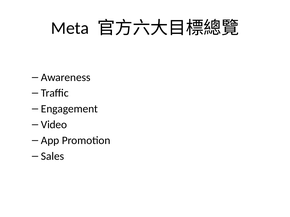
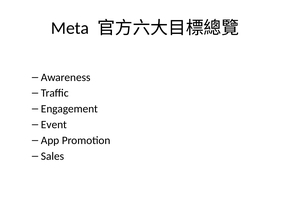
Video: Video -> Event (54, 125)
